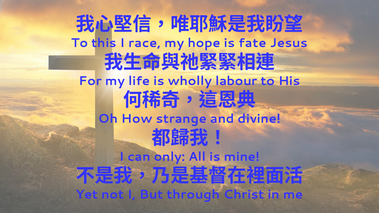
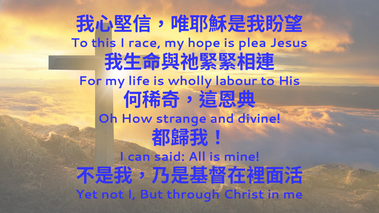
fate: fate -> plea (253, 43)
only: only -> said (169, 157)
